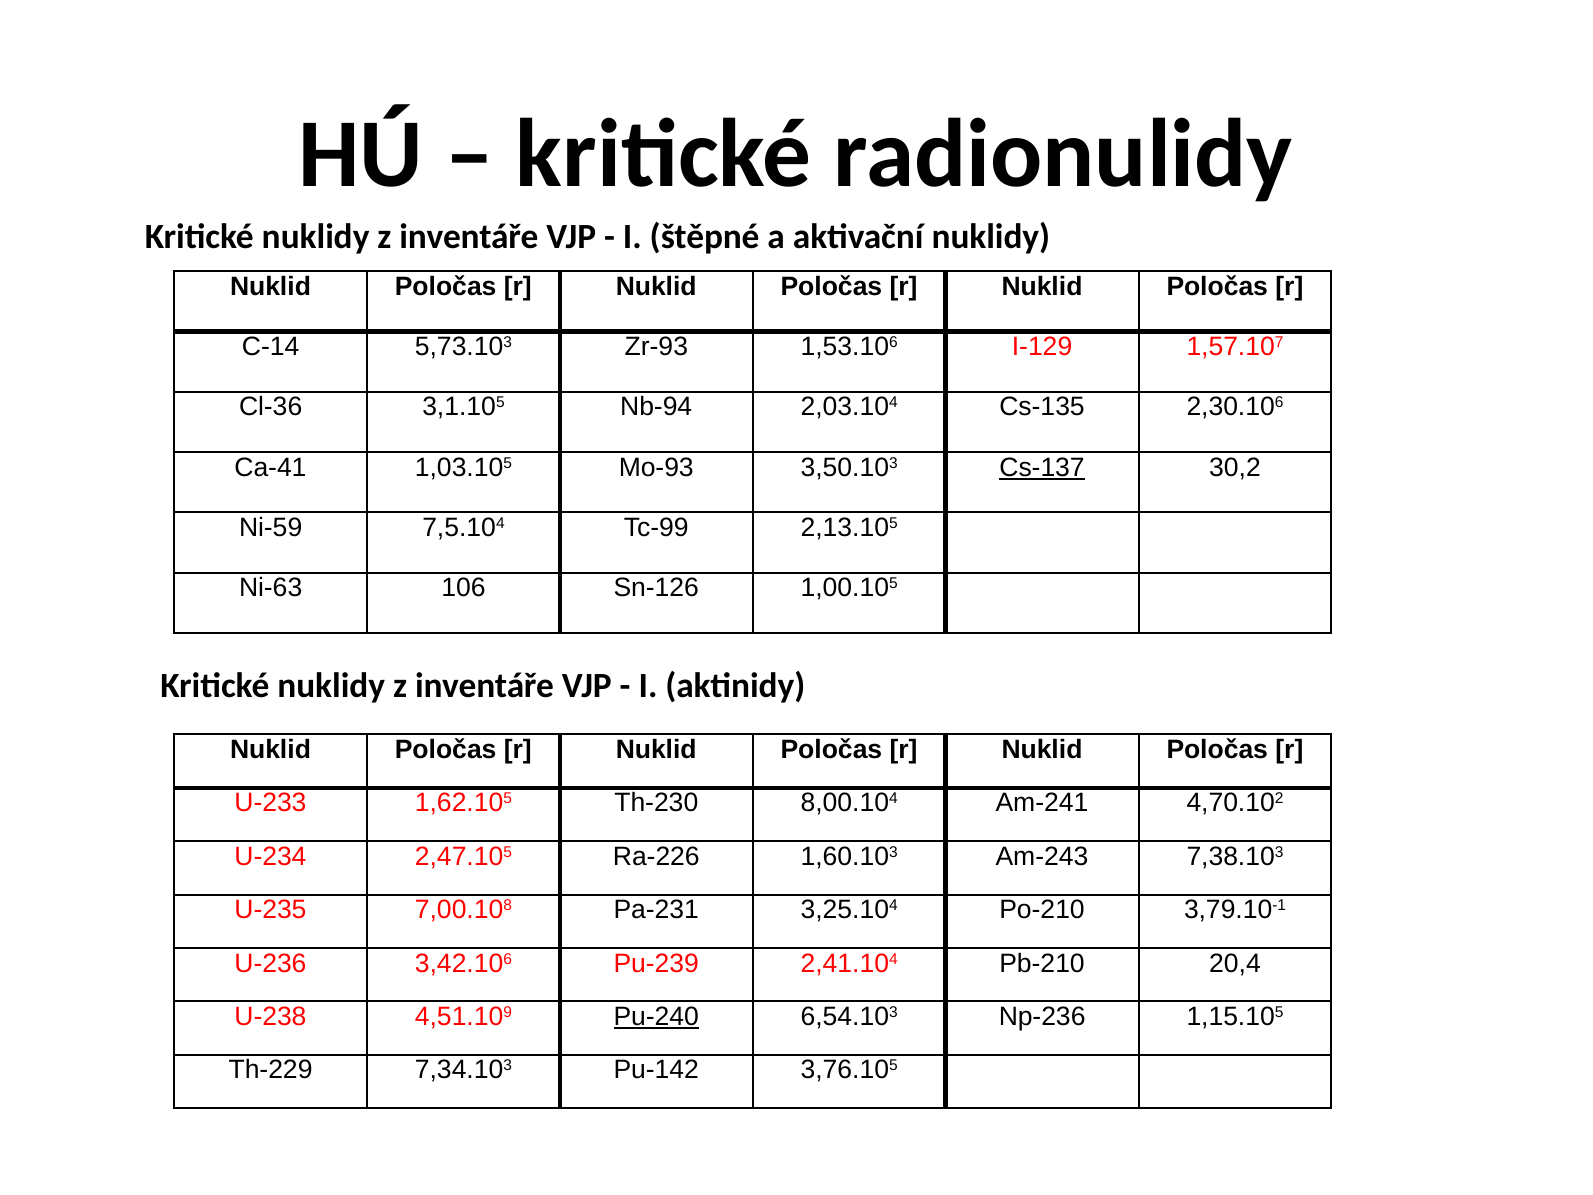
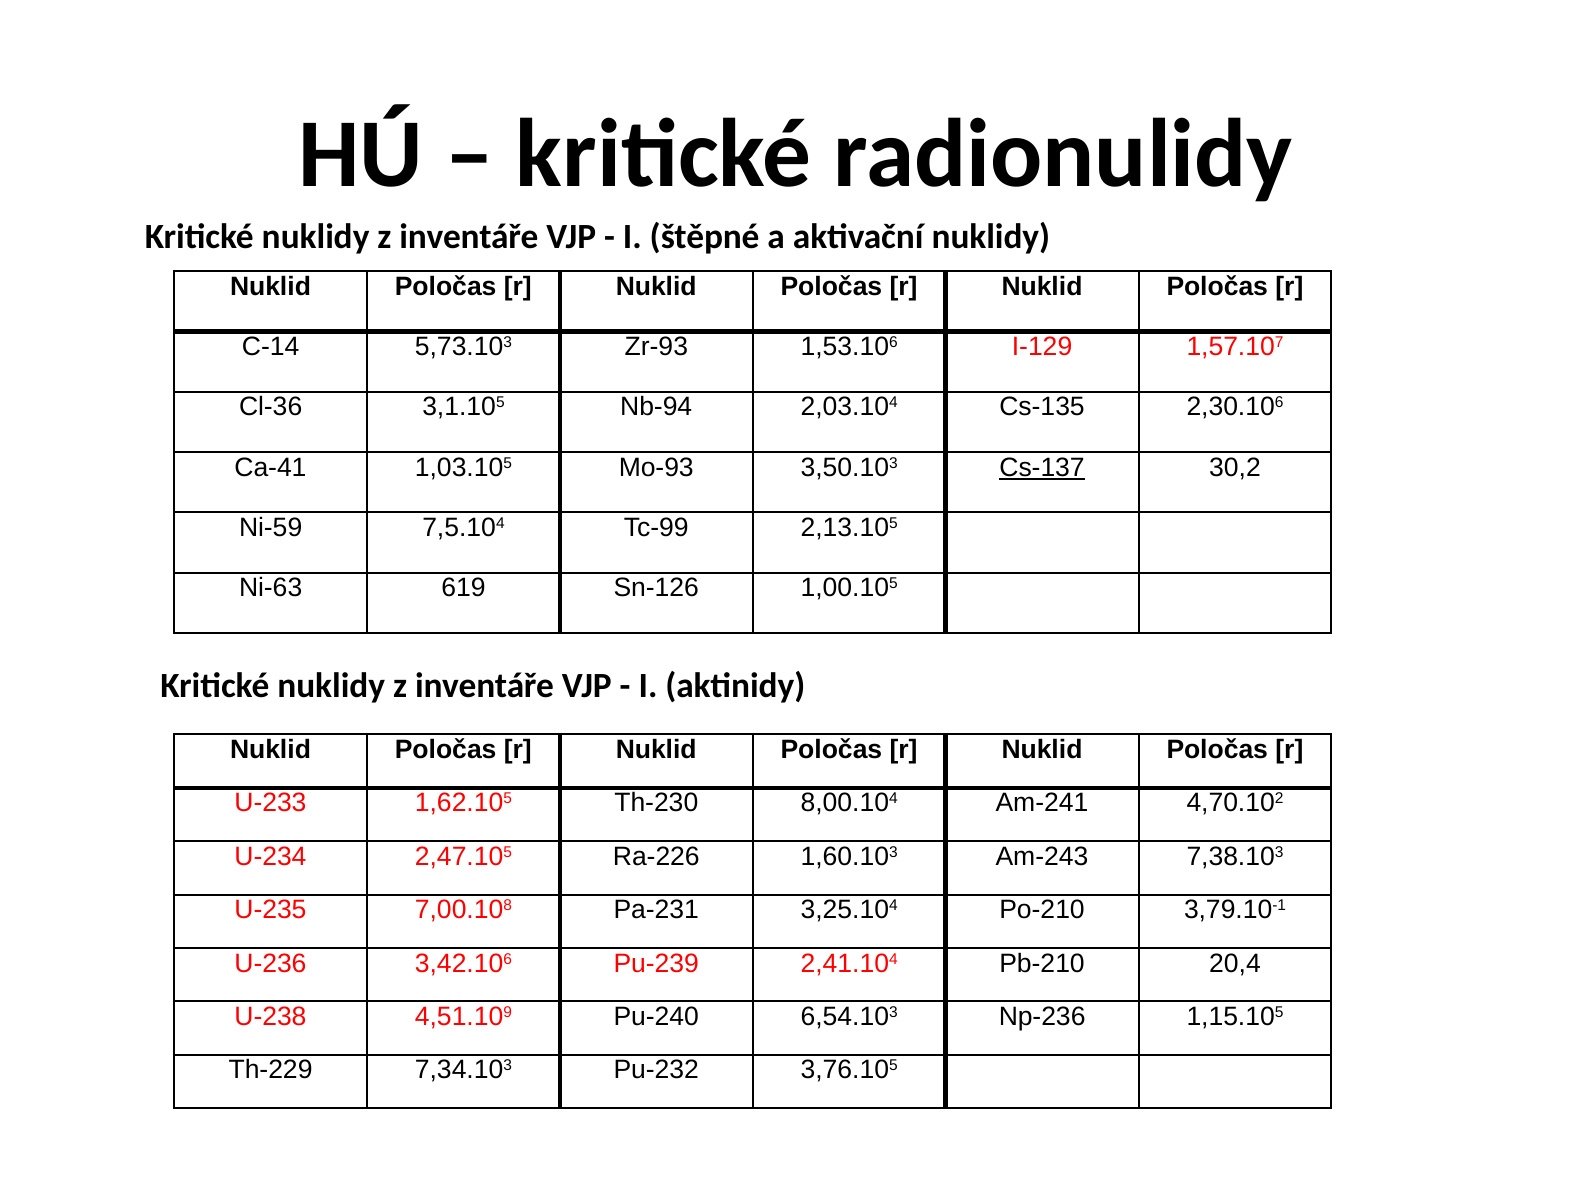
106: 106 -> 619 (463, 588)
Pu-240 underline: present -> none (656, 1017)
Pu-142: Pu-142 -> Pu-232 (656, 1070)
